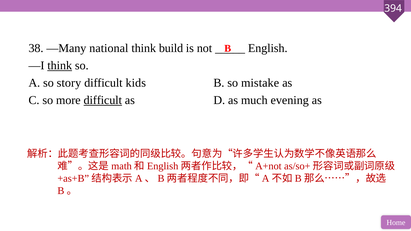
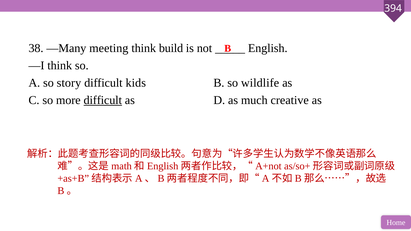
national: national -> meeting (109, 48)
think underline: present -> none (60, 66)
mistake: mistake -> wildlife (260, 83)
evening: evening -> creative (290, 100)
